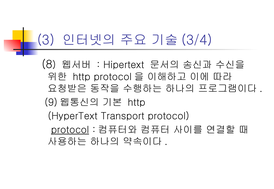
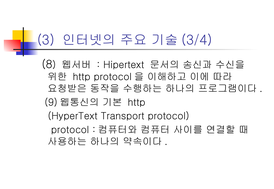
protocol underline: present -> none (70, 130)
